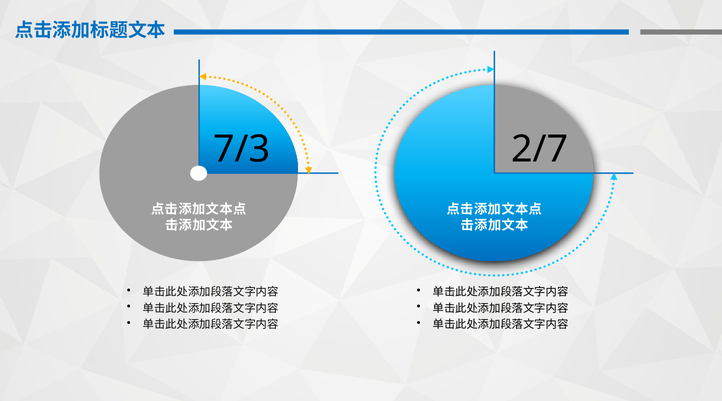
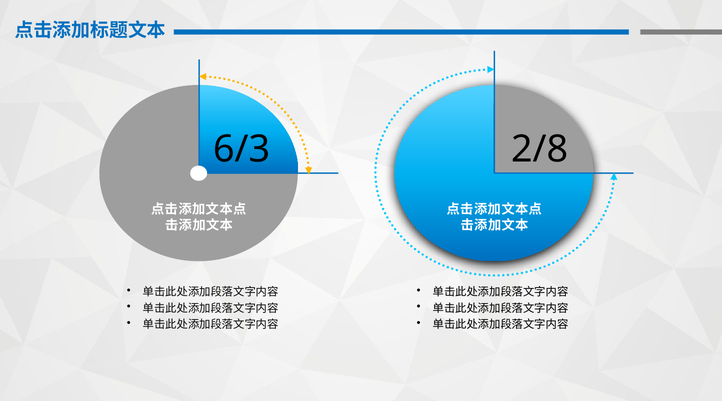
7/3: 7/3 -> 6/3 (242, 150)
2/7: 2/7 -> 2/8 (540, 150)
